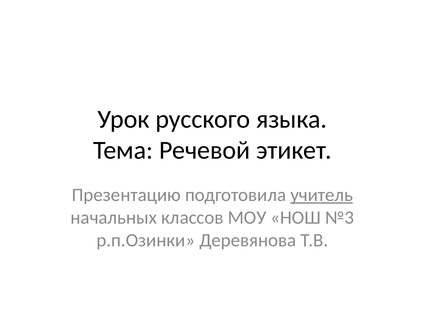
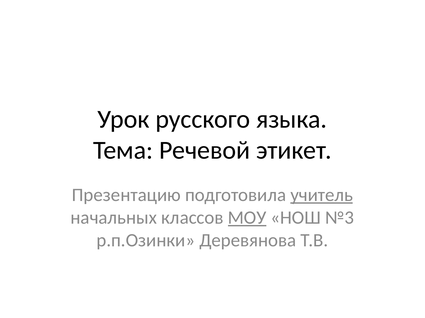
МОУ underline: none -> present (247, 218)
